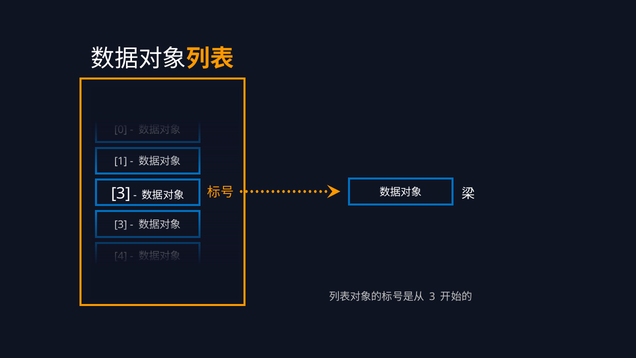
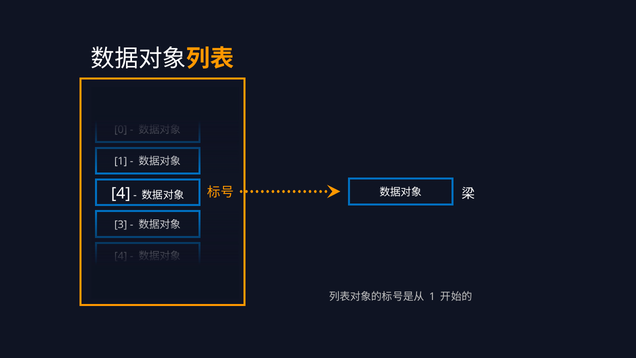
3: 3 -> 4 (121, 193)
3: 3 -> 1 (432, 297)
